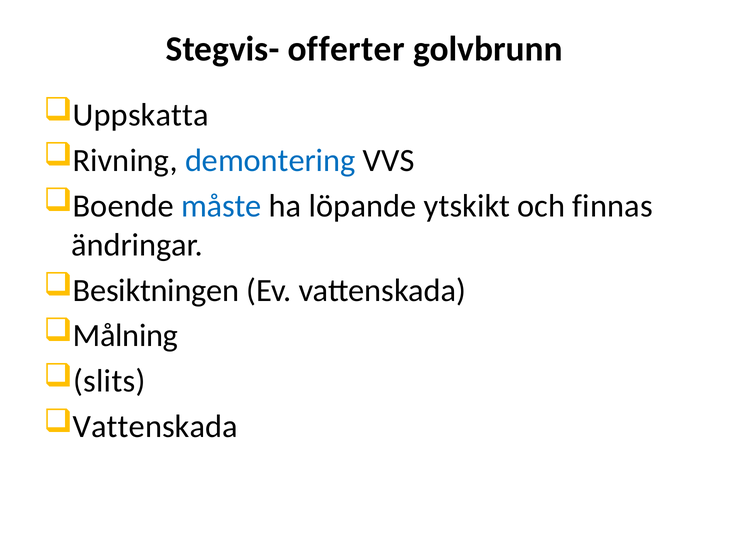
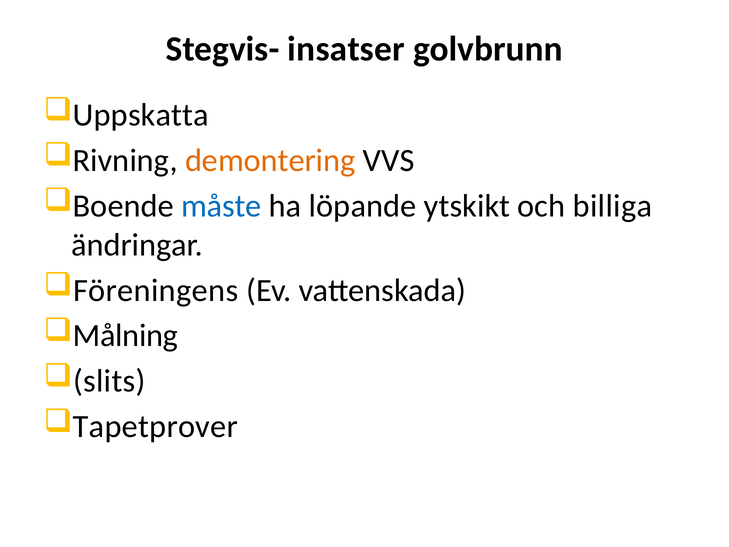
offerter: offerter -> insatser (346, 49)
demontering colour: blue -> orange (270, 160)
finnas: finnas -> billiga (612, 206)
Besiktningen: Besiktningen -> Föreningens (156, 290)
Vattenskada: Vattenskada -> Tapetprover (155, 426)
